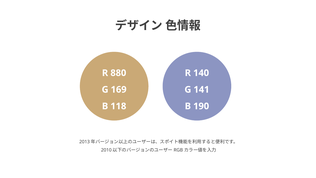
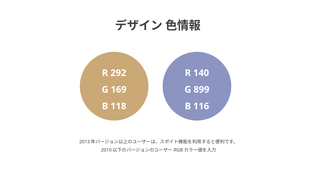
880: 880 -> 292 (118, 73)
141: 141 -> 899 (201, 89)
190: 190 -> 116 (201, 106)
